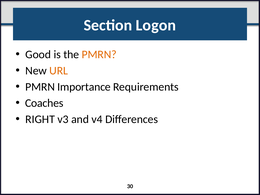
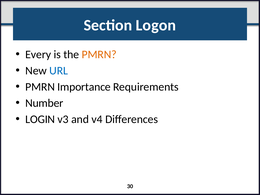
Good: Good -> Every (38, 55)
URL colour: orange -> blue (59, 71)
Coaches: Coaches -> Number (44, 103)
RIGHT: RIGHT -> LOGIN (40, 119)
